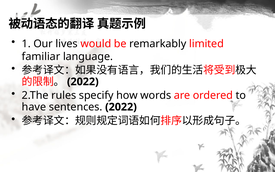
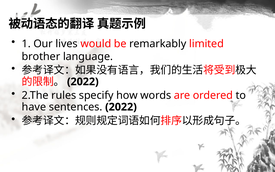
familiar: familiar -> brother (41, 57)
